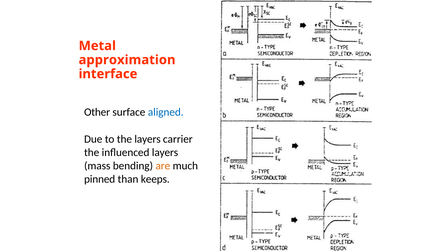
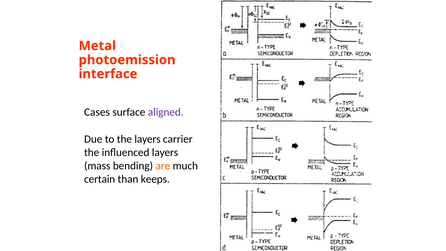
approximation: approximation -> photoemission (127, 60)
Other: Other -> Cases (97, 112)
aligned colour: blue -> purple (166, 112)
pinned: pinned -> certain (100, 179)
